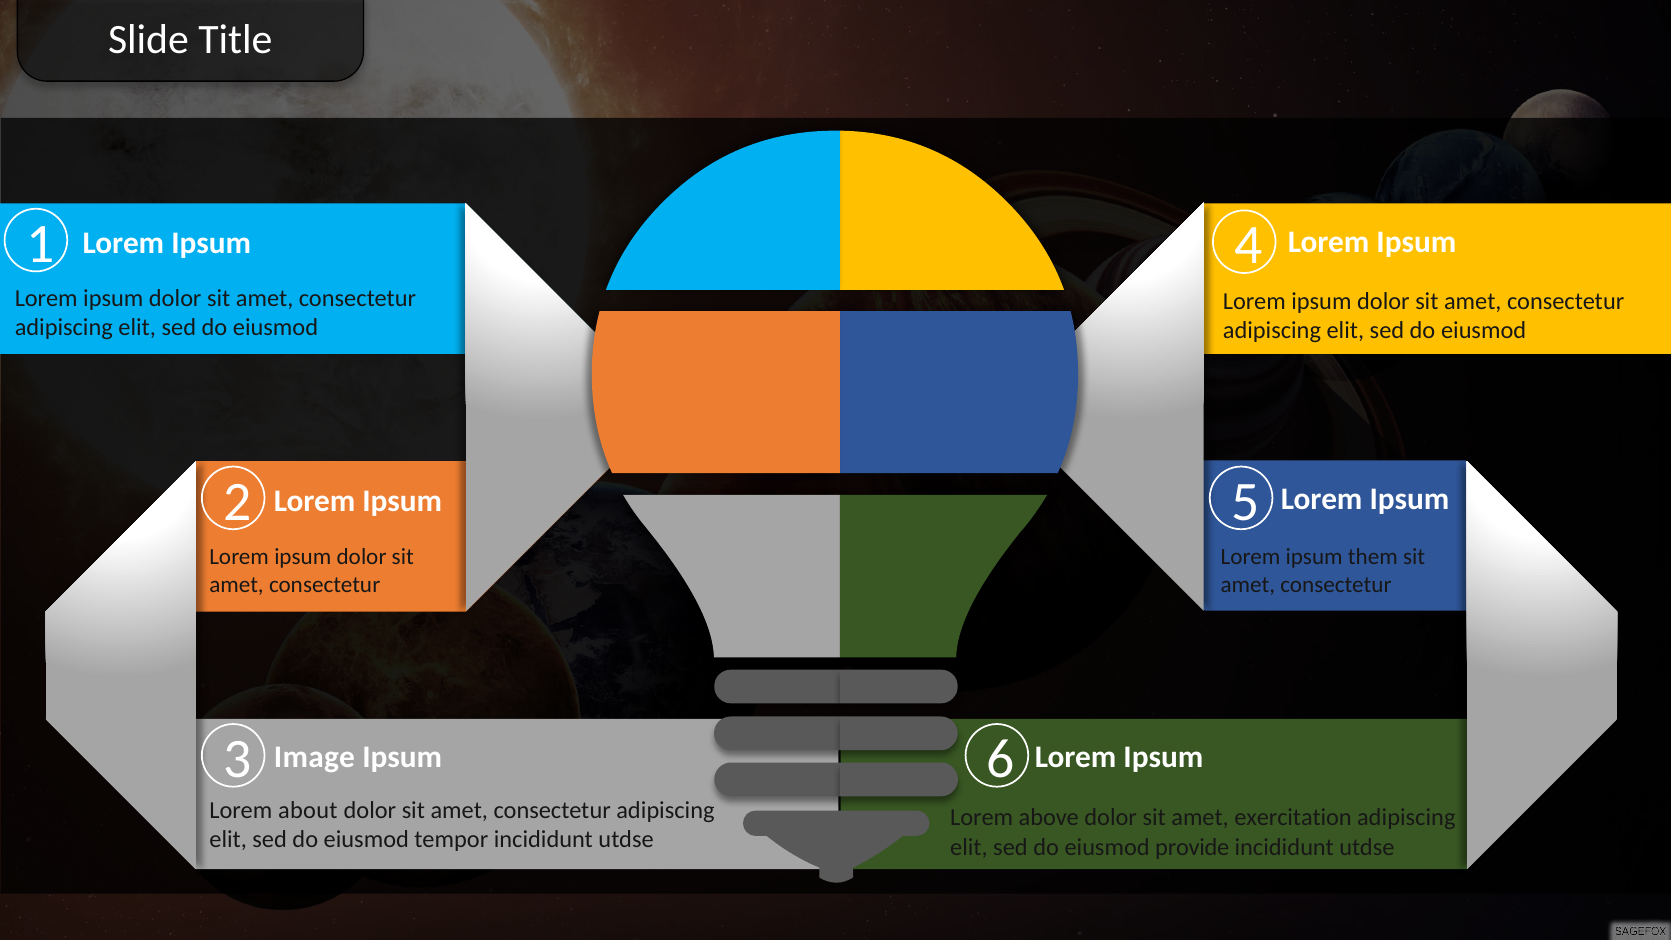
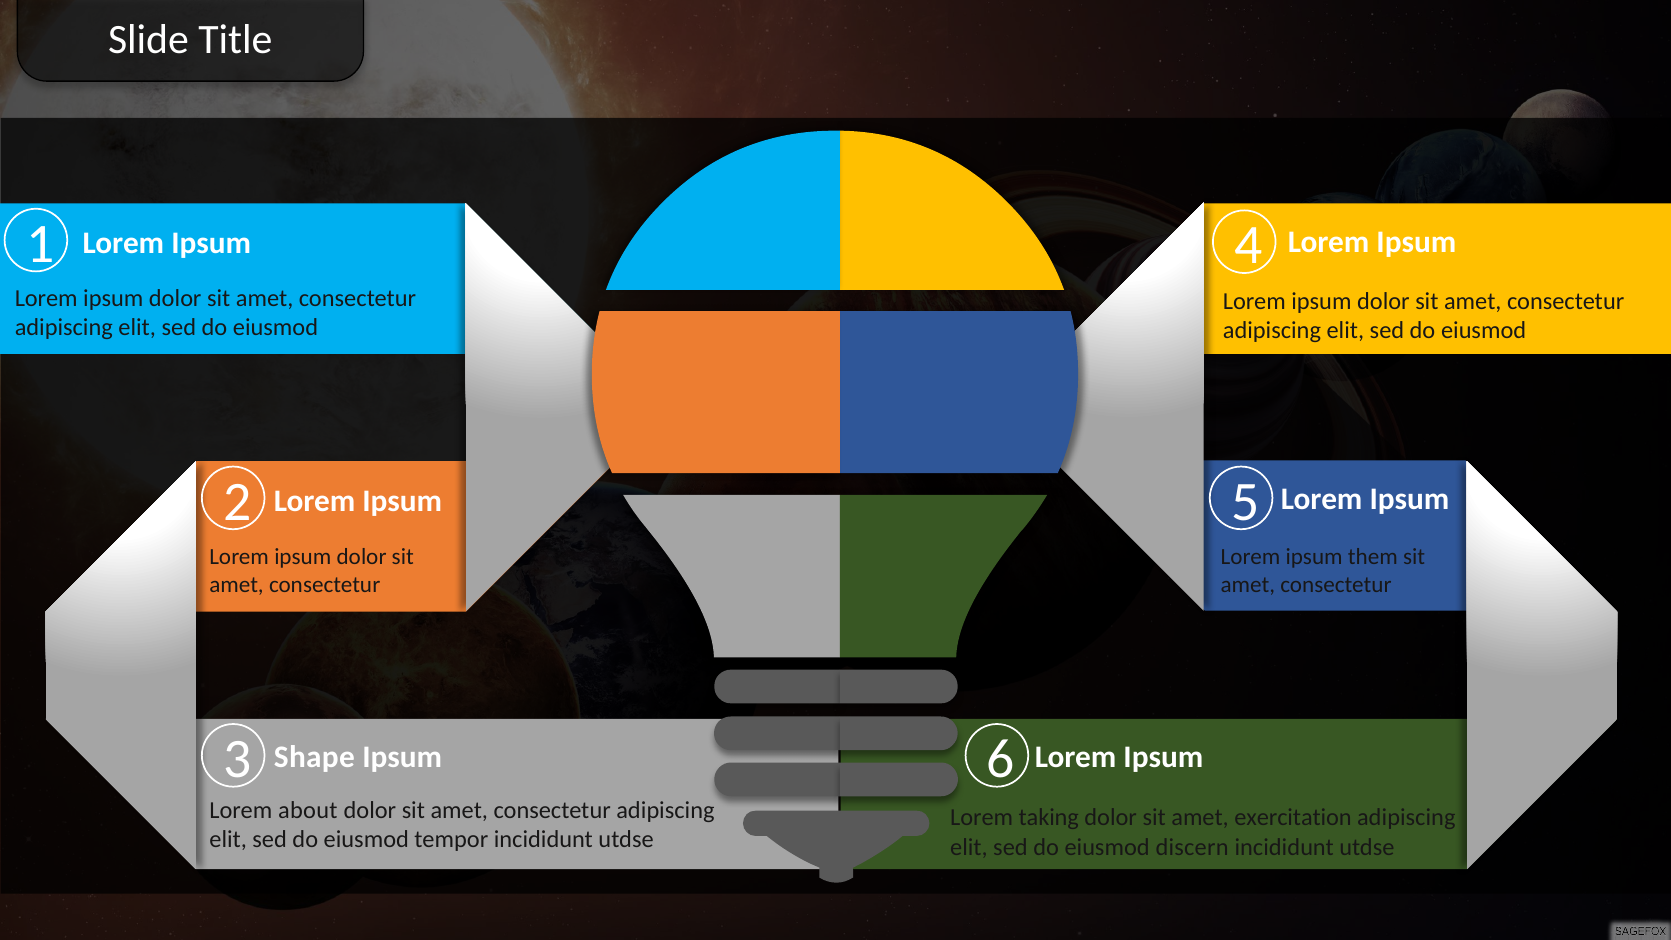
Image: Image -> Shape (314, 757)
above: above -> taking (1049, 818)
provide: provide -> discern (1192, 847)
